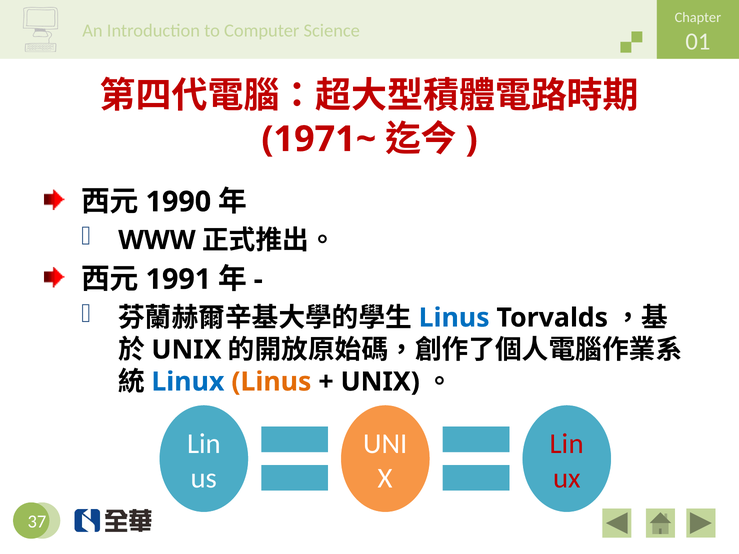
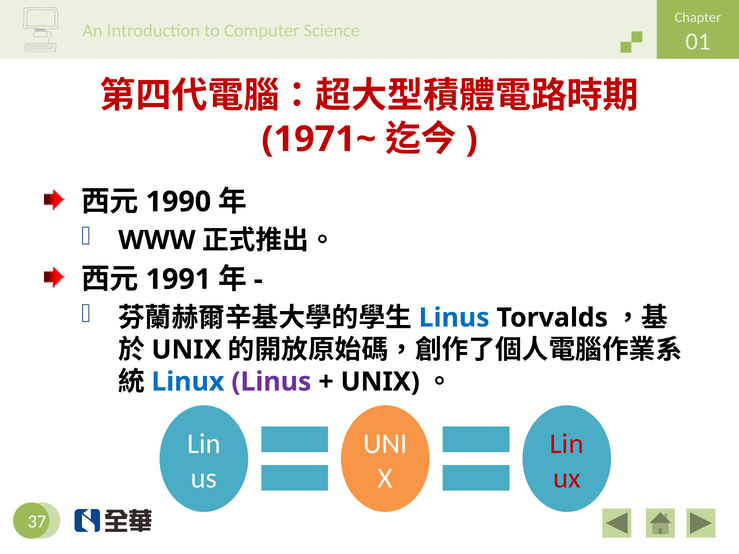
Linus colour: orange -> purple (271, 382)
